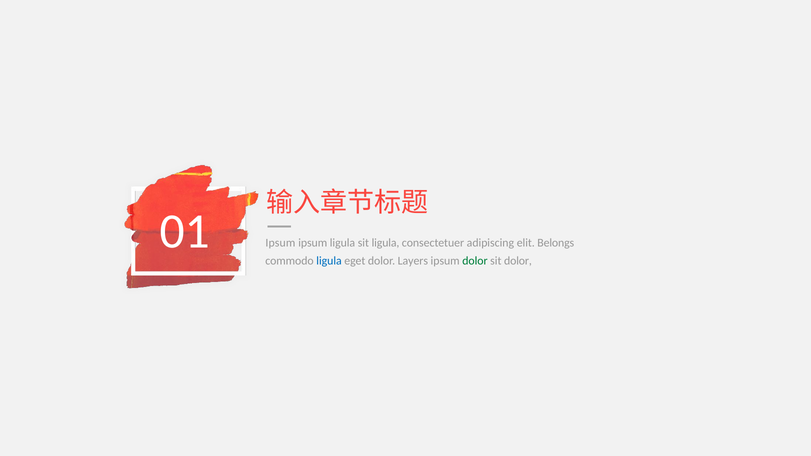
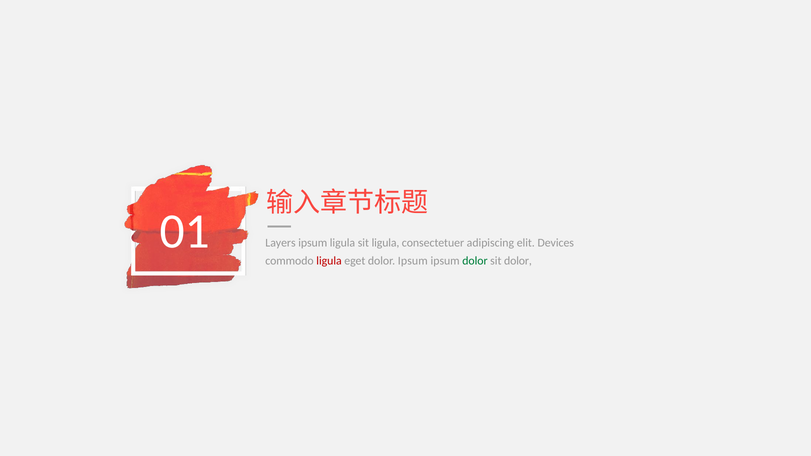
Ipsum: Ipsum -> Layers (280, 243)
Belongs: Belongs -> Devices (556, 243)
ligula colour: blue -> red (329, 261)
dolor Layers: Layers -> Ipsum (413, 261)
